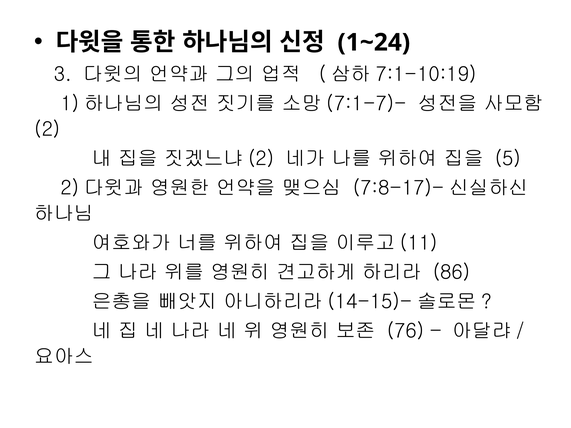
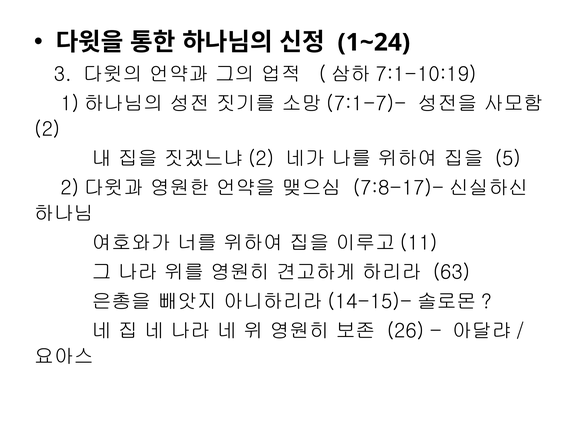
86: 86 -> 63 (452, 273)
76: 76 -> 26 (405, 331)
